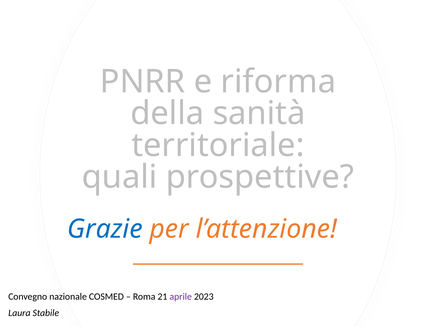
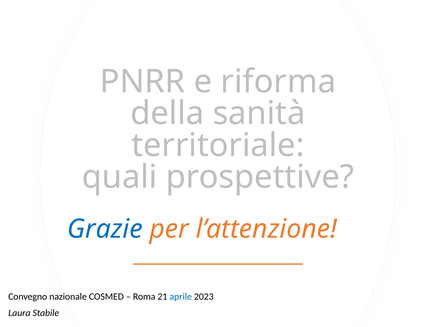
aprile colour: purple -> blue (181, 297)
